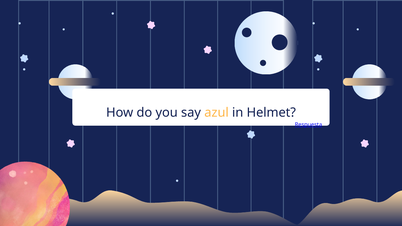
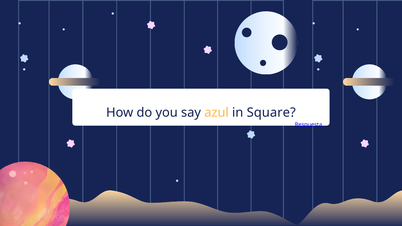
Helmet: Helmet -> Square (271, 113)
